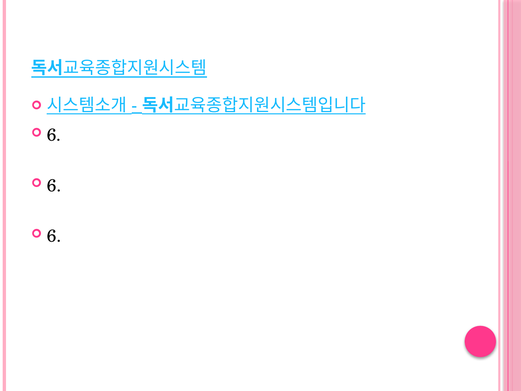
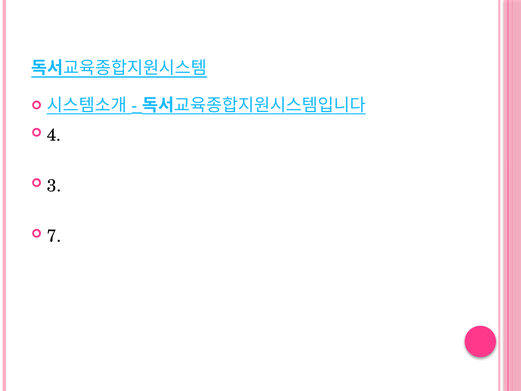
6: 6 -> 4 (54, 135)
6: 6 -> 3 (54, 186)
6: 6 -> 7 (54, 236)
